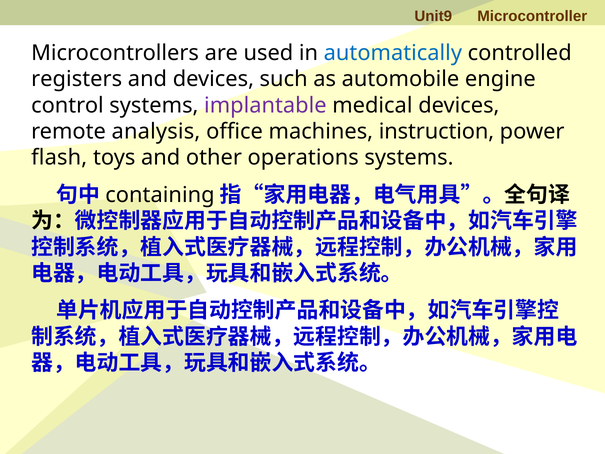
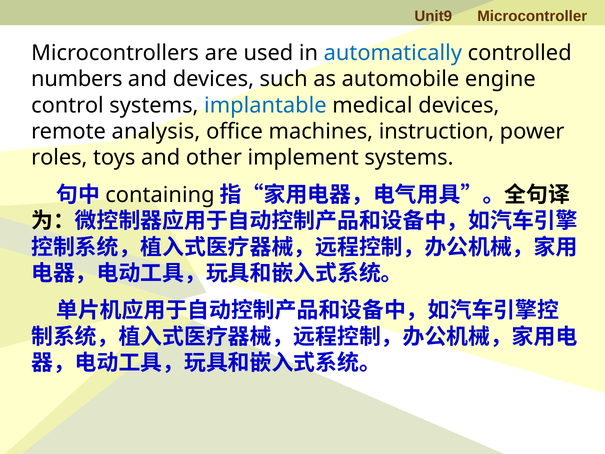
registers: registers -> numbers (77, 79)
implantable colour: purple -> blue (265, 105)
flash: flash -> roles (59, 158)
operations: operations -> implement (303, 158)
